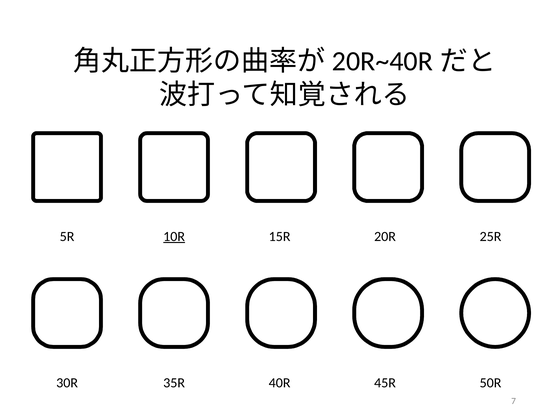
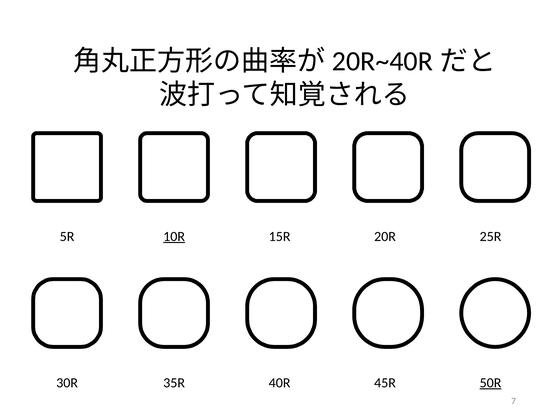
50R underline: none -> present (490, 383)
